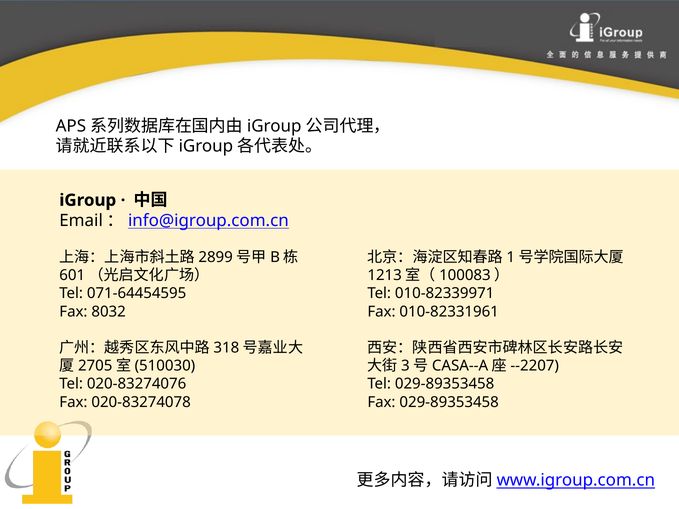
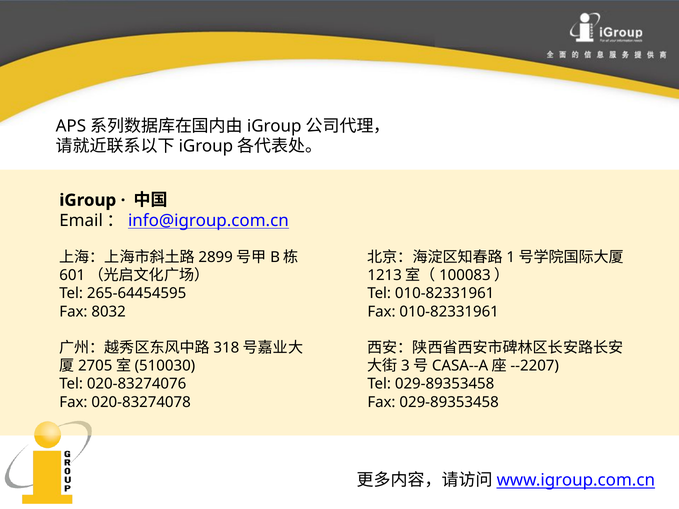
071-64454595: 071-64454595 -> 265-64454595 (137, 294)
Tel 010-82339971: 010-82339971 -> 010-82331961 (445, 294)
